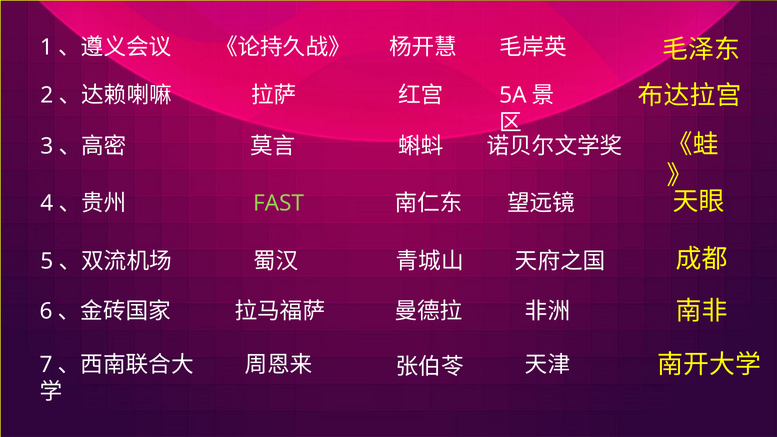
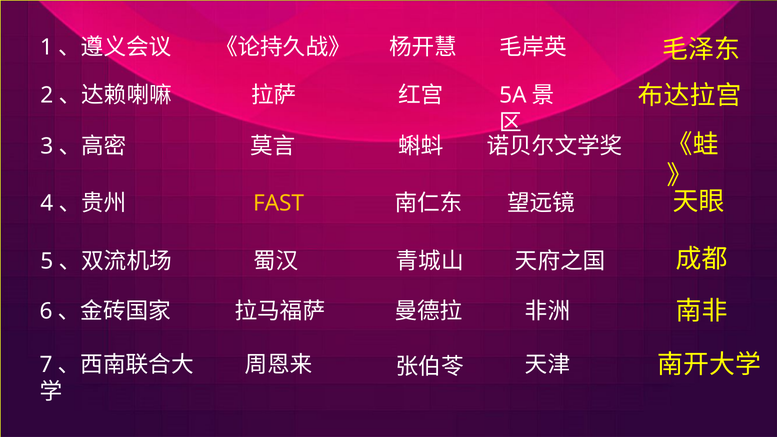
FAST colour: light green -> yellow (279, 203)
